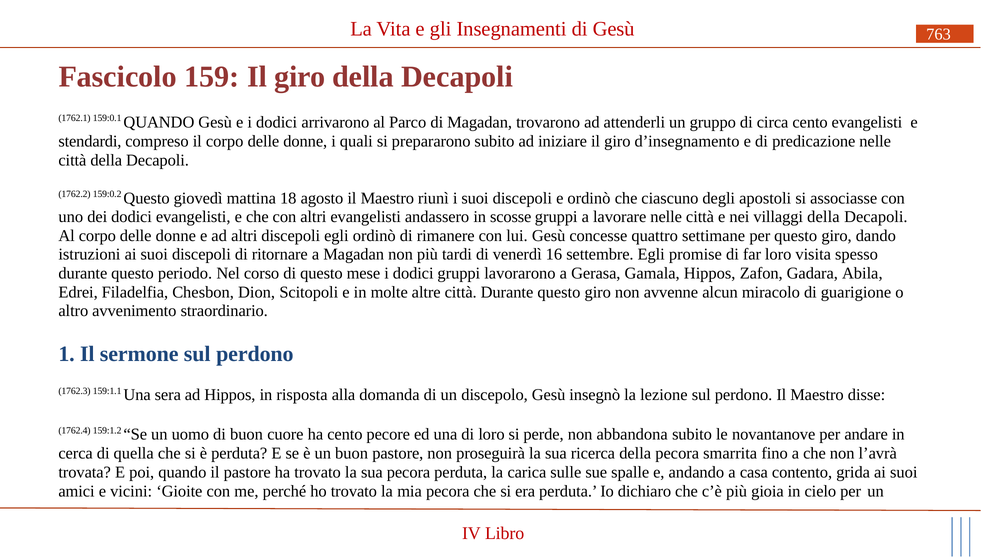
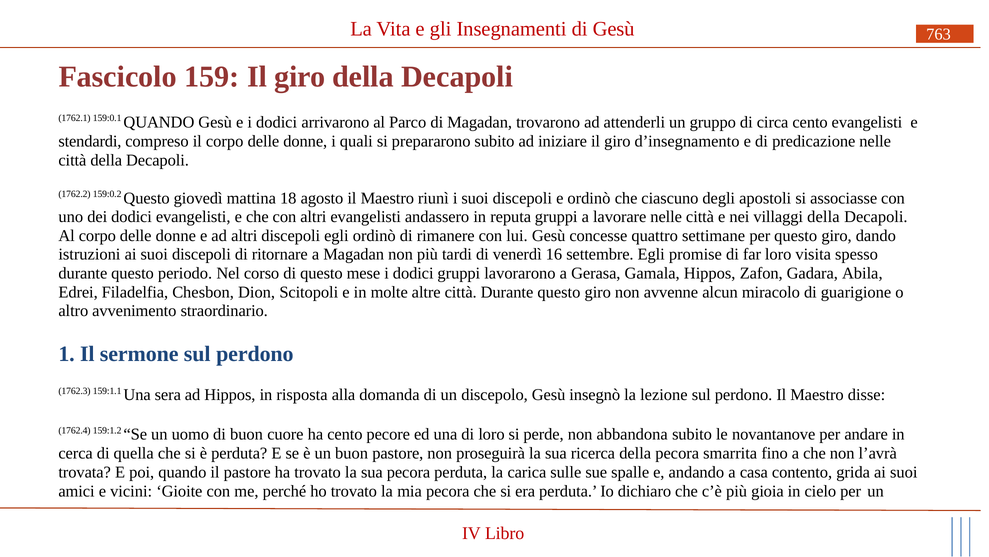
scosse: scosse -> reputa (511, 217)
